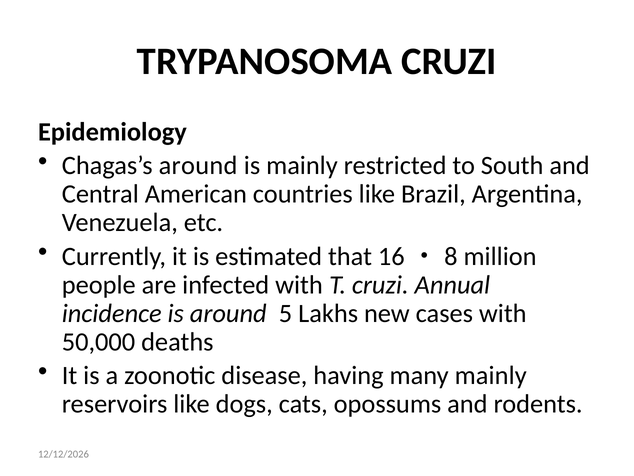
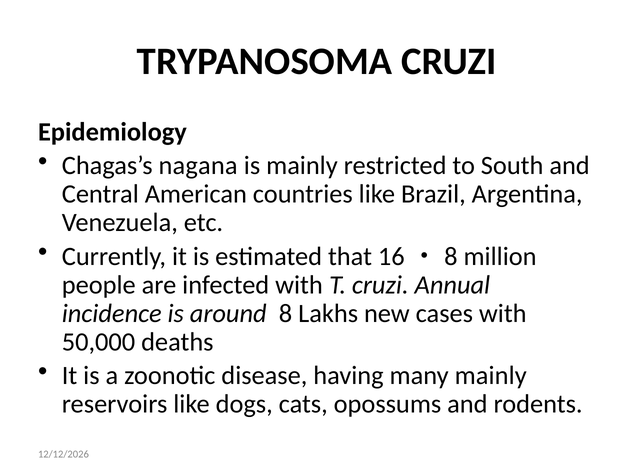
Chagas’s around: around -> nagana (198, 165)
5: 5 -> 8 (286, 313)
